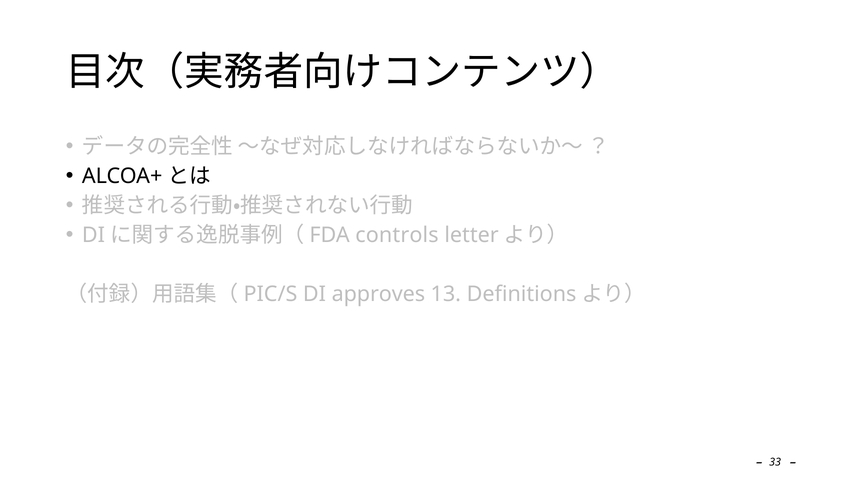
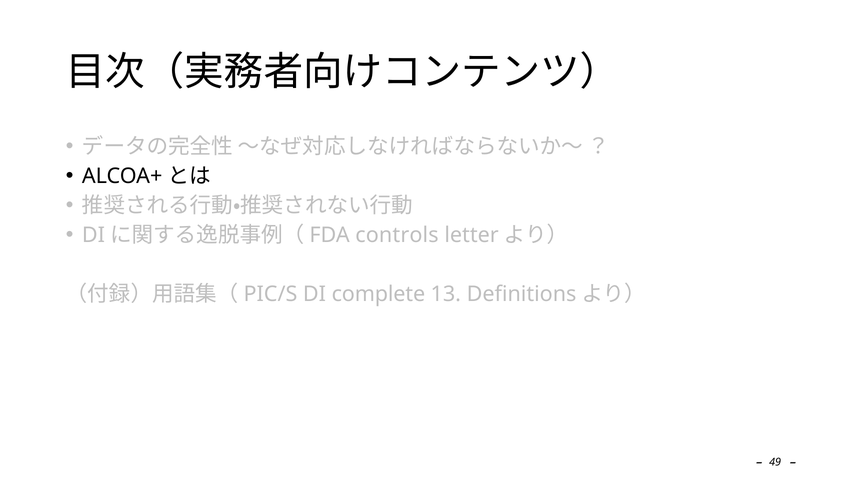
approves: approves -> complete (378, 294)
33: 33 -> 49 (775, 463)
